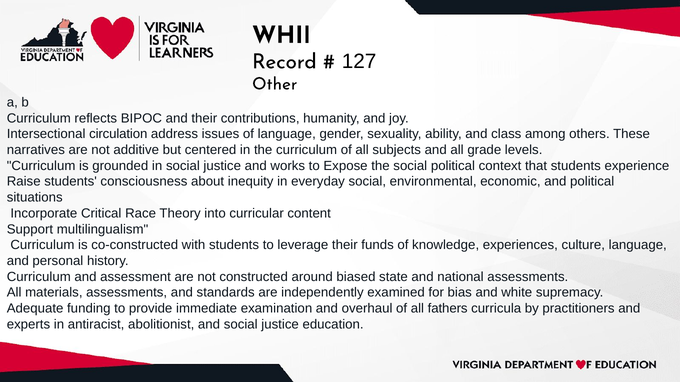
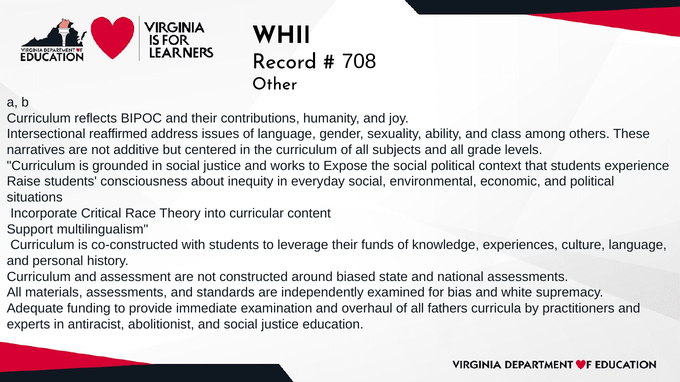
127: 127 -> 708 (359, 62)
circulation: circulation -> reaffirmed (118, 134)
